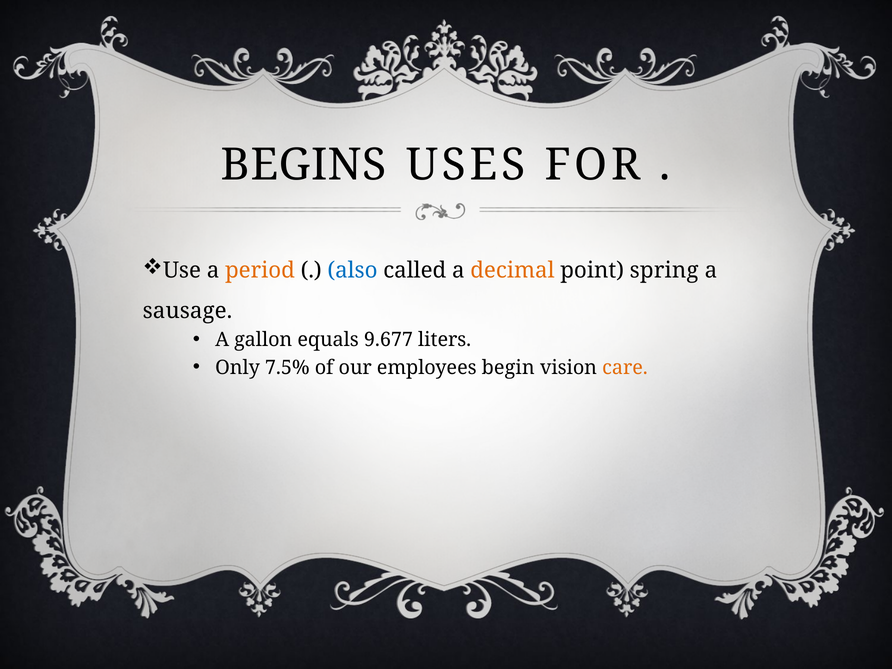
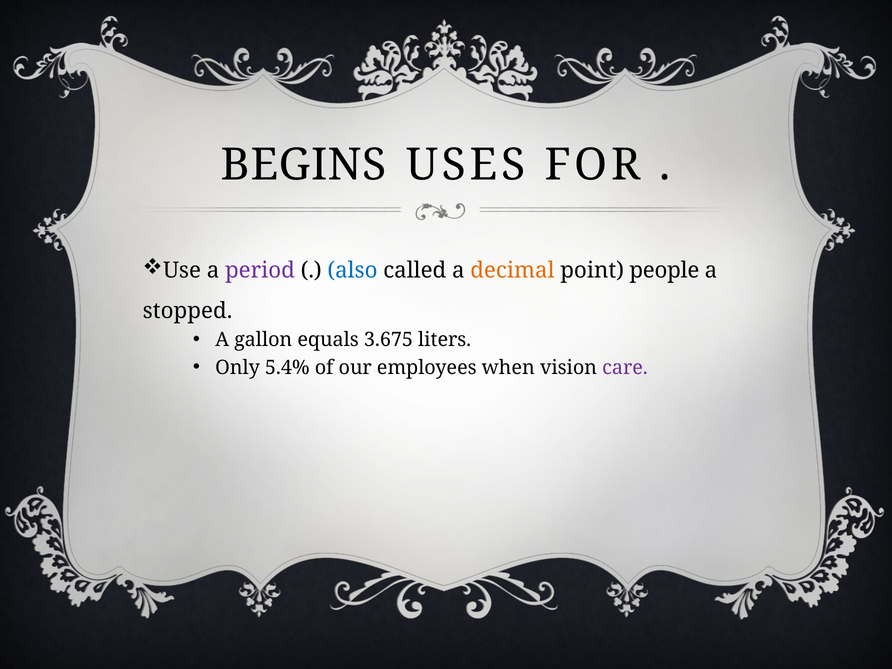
period colour: orange -> purple (260, 271)
spring: spring -> people (664, 271)
sausage: sausage -> stopped (188, 311)
9.677: 9.677 -> 3.675 (388, 340)
7.5%: 7.5% -> 5.4% (287, 368)
begin: begin -> when (508, 368)
care colour: orange -> purple (625, 368)
